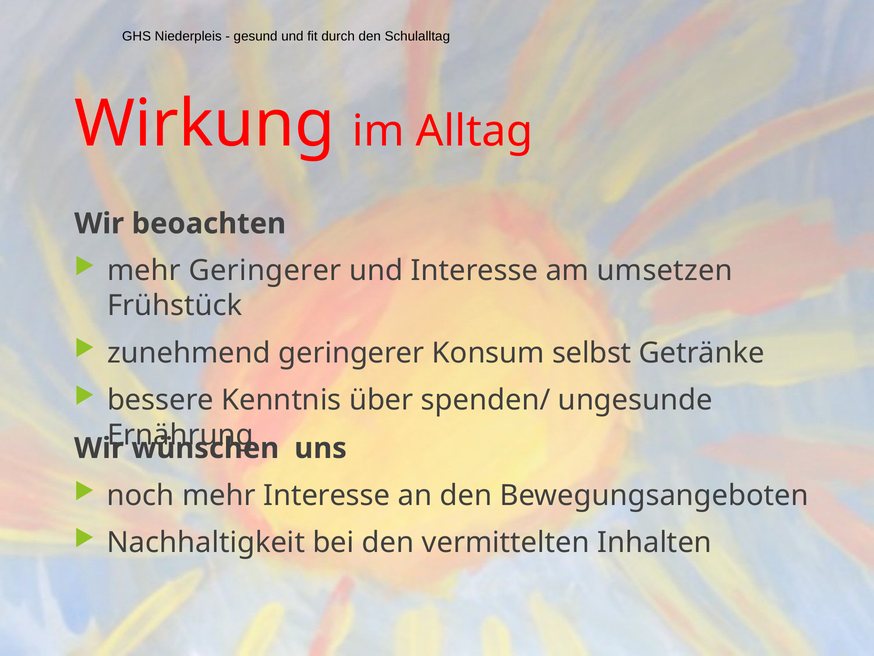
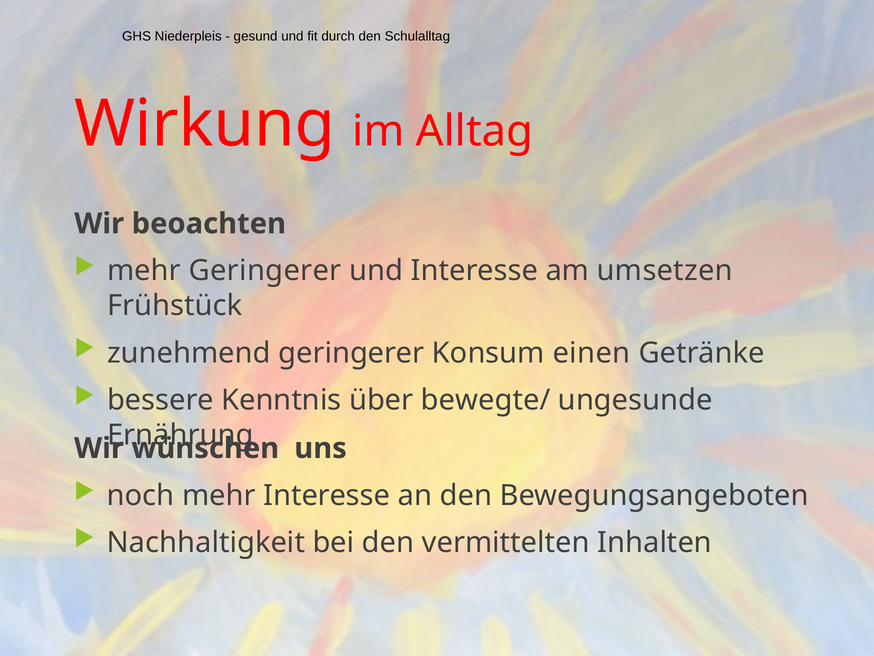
selbst: selbst -> einen (591, 353)
spenden/: spenden/ -> bewegte/ (486, 400)
